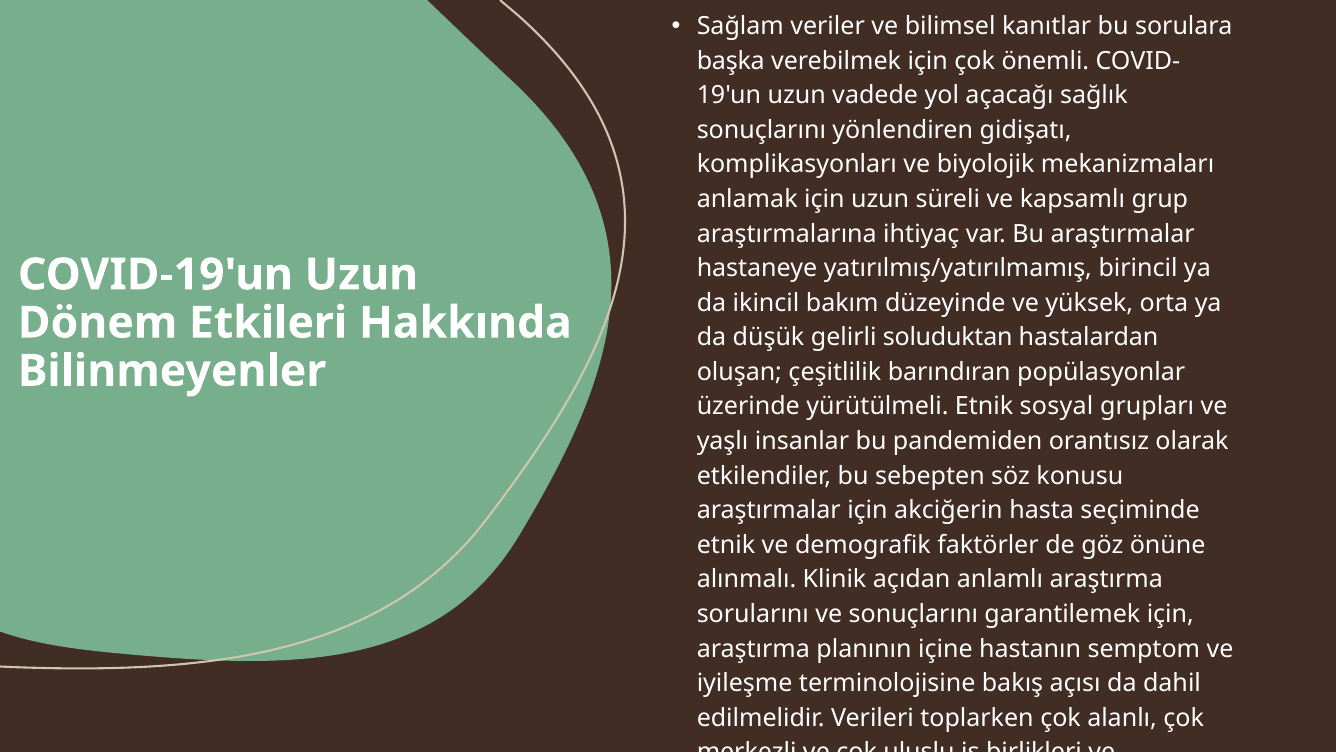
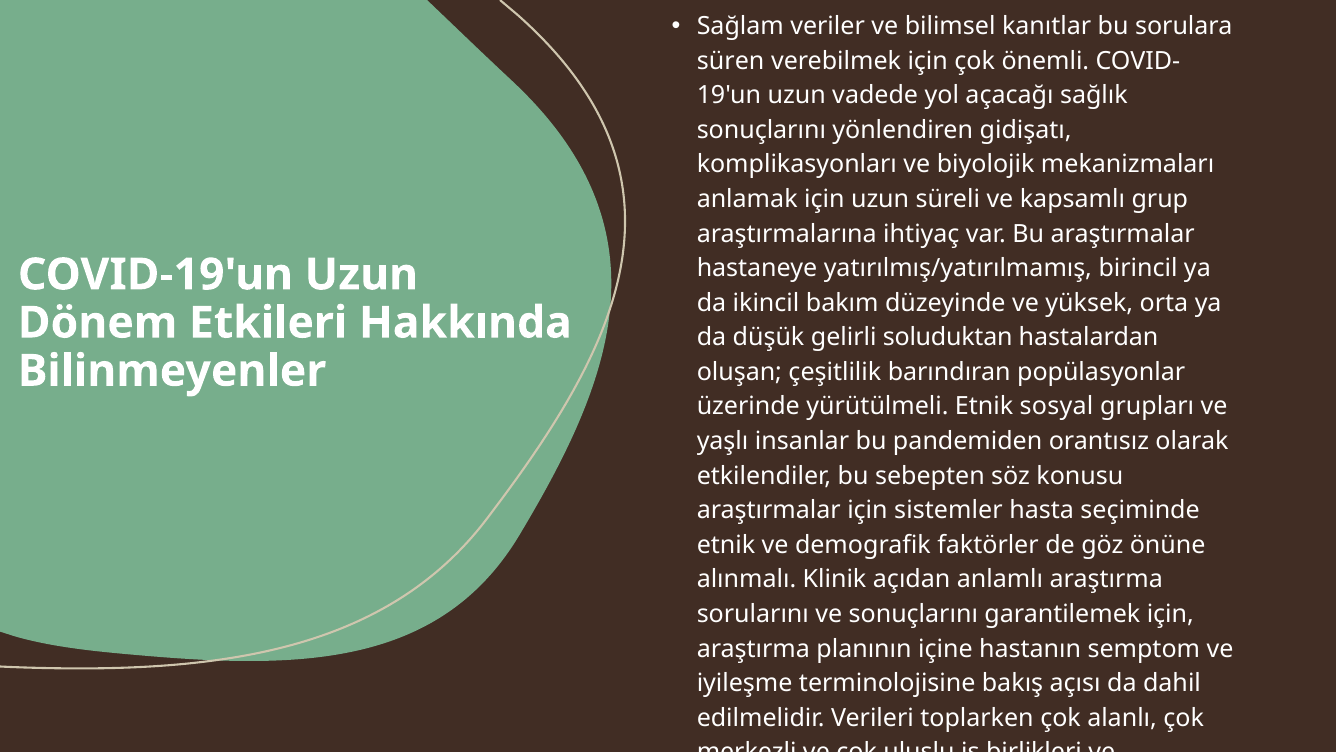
başka: başka -> süren (731, 61)
için akciğerin: akciğerin -> sistemler (948, 510)
